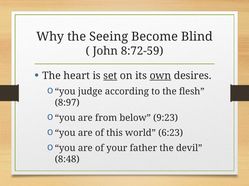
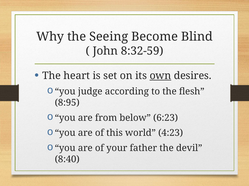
8:72-59: 8:72-59 -> 8:32-59 (142, 51)
set underline: present -> none (110, 76)
8:97: 8:97 -> 8:95 (67, 103)
9:23: 9:23 -> 6:23 (166, 118)
6:23: 6:23 -> 4:23 (171, 133)
8:48: 8:48 -> 8:40 (67, 160)
